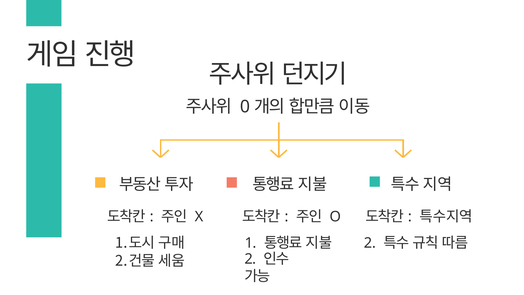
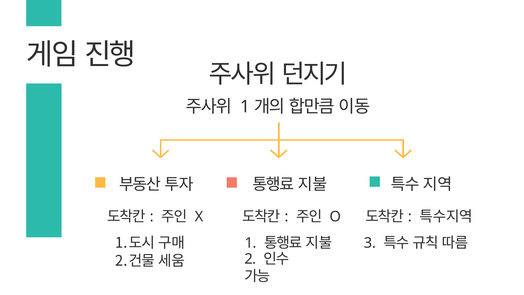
0: 0 -> 1 (245, 107)
2: 2 -> 3 (370, 243)
